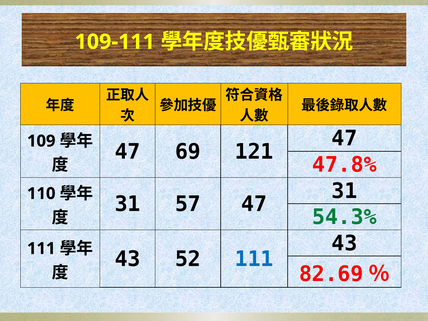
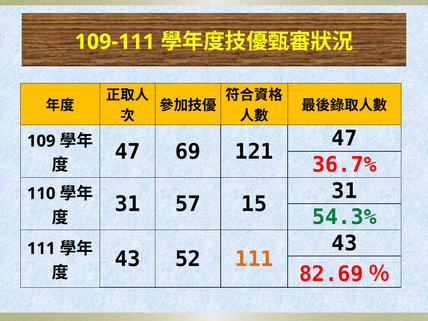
47.8%: 47.8% -> 36.7% (344, 165)
57 47: 47 -> 15 (254, 204)
111 colour: blue -> orange (254, 259)
